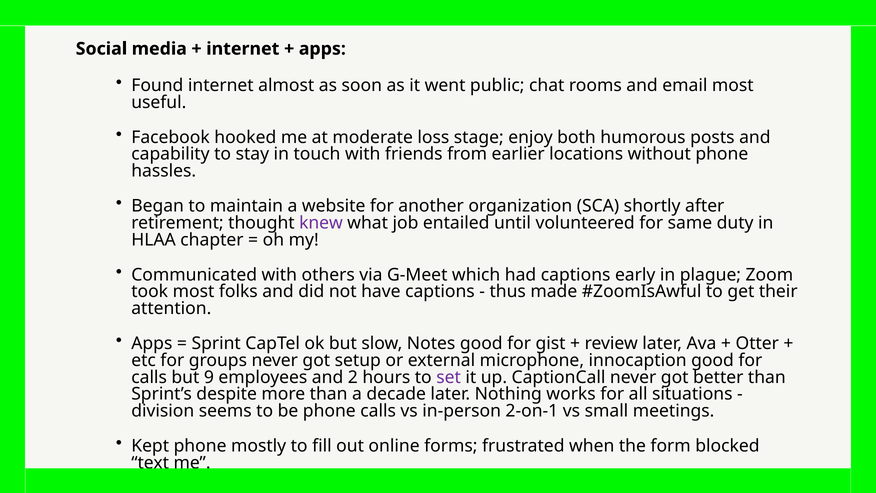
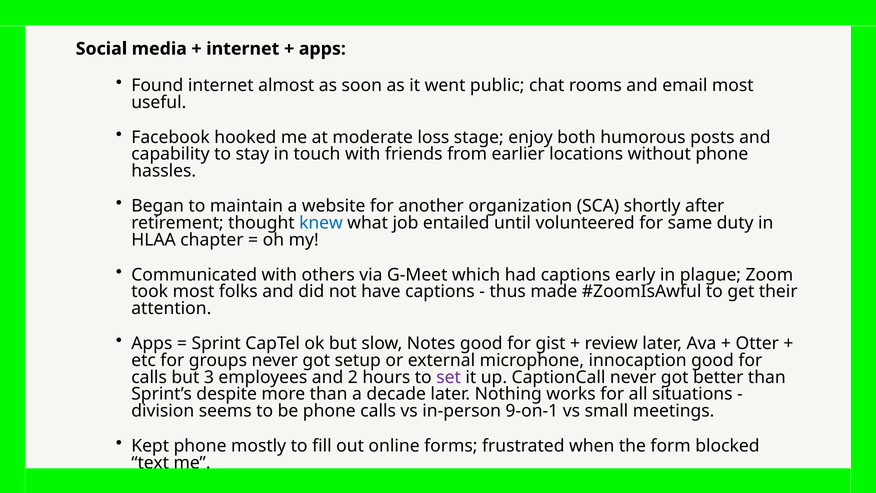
knew colour: purple -> blue (321, 223)
9: 9 -> 3 (209, 377)
2-on-1: 2-on-1 -> 9-on-1 (532, 411)
